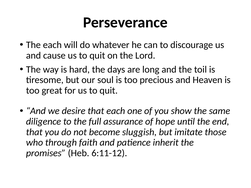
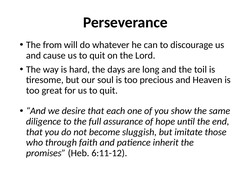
The each: each -> from (52, 45)
